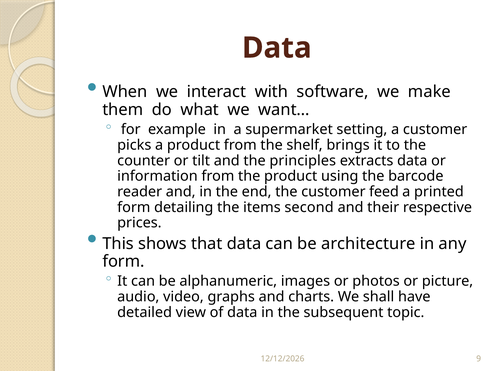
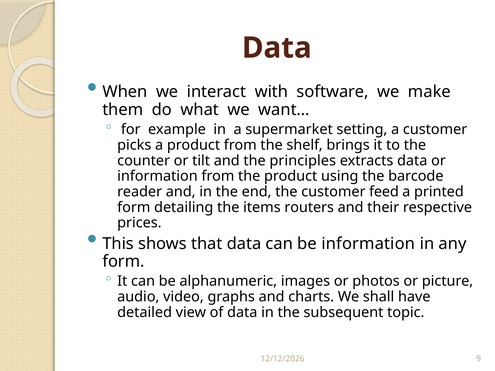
second: second -> routers (309, 207)
be architecture: architecture -> information (368, 244)
